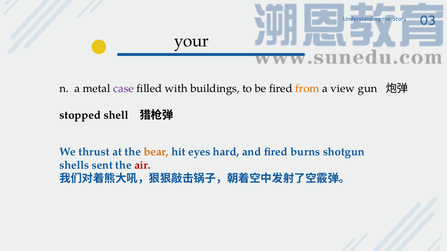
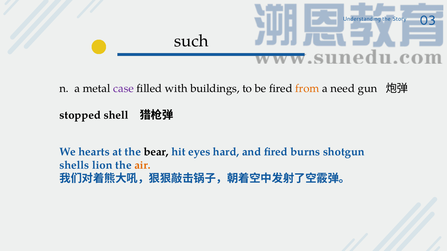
your: your -> such (191, 41)
view: view -> need (343, 89)
thrust: thrust -> hearts (94, 152)
bear colour: orange -> black (156, 152)
sent: sent -> lion (102, 166)
air colour: red -> orange (143, 166)
